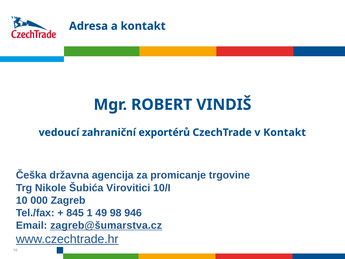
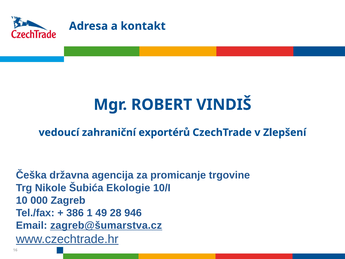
v Kontakt: Kontakt -> Zlepšení (285, 132)
Virovitici: Virovitici -> Ekologie (128, 188)
845: 845 -> 386 (75, 213)
98: 98 -> 28 (116, 213)
